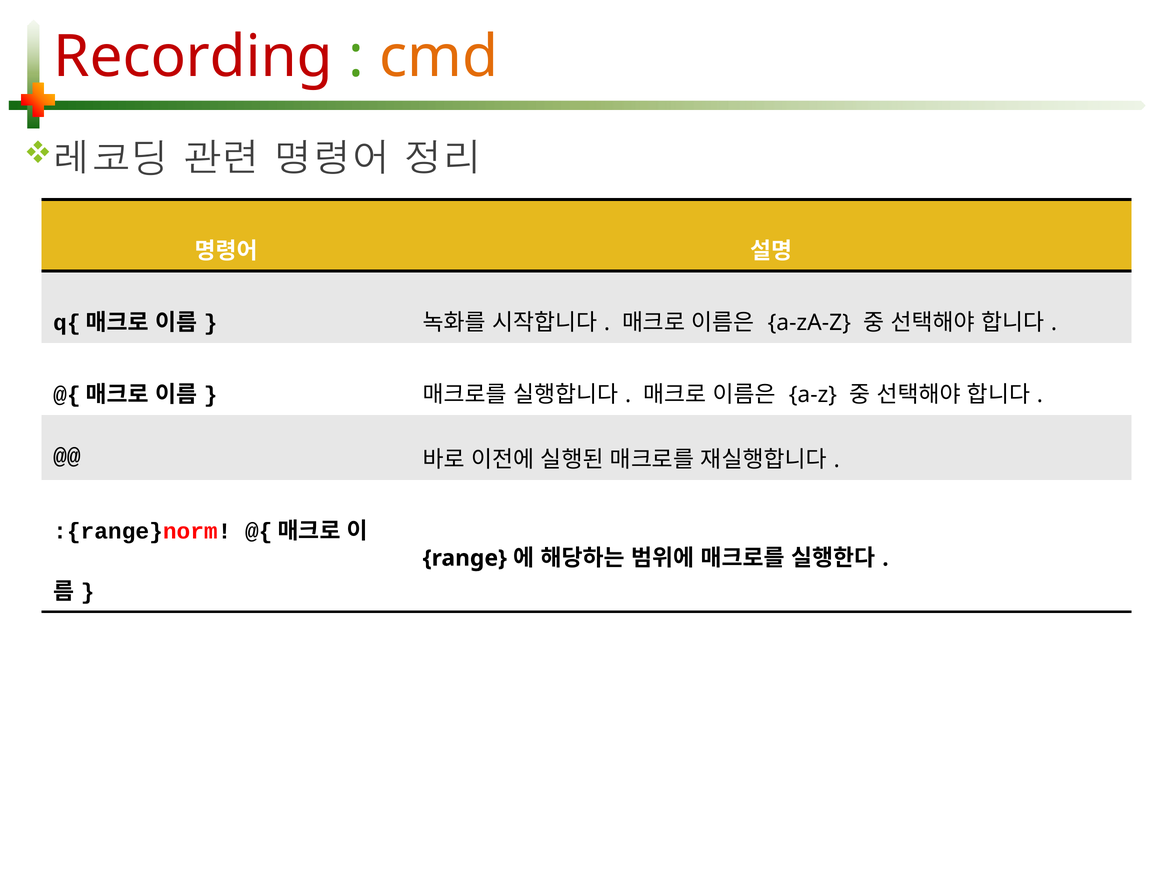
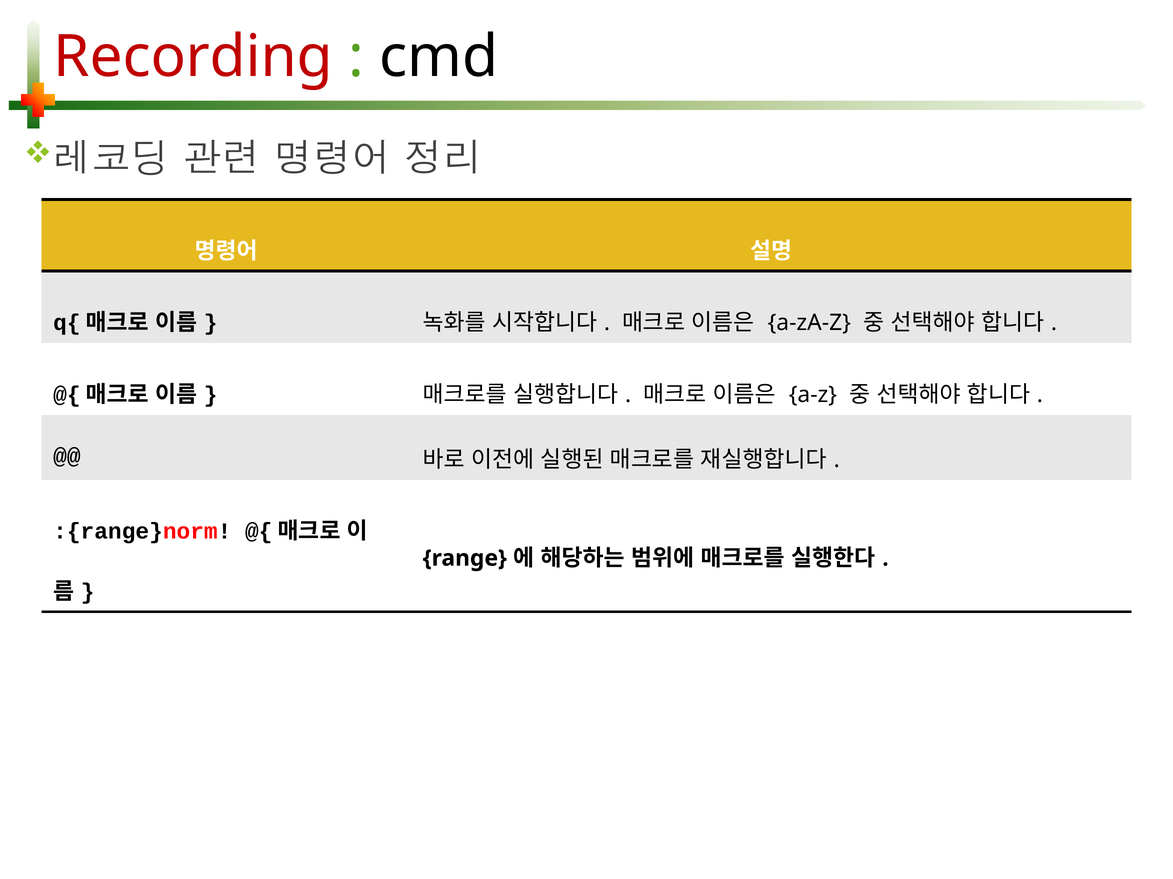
cmd colour: orange -> black (439, 57)
